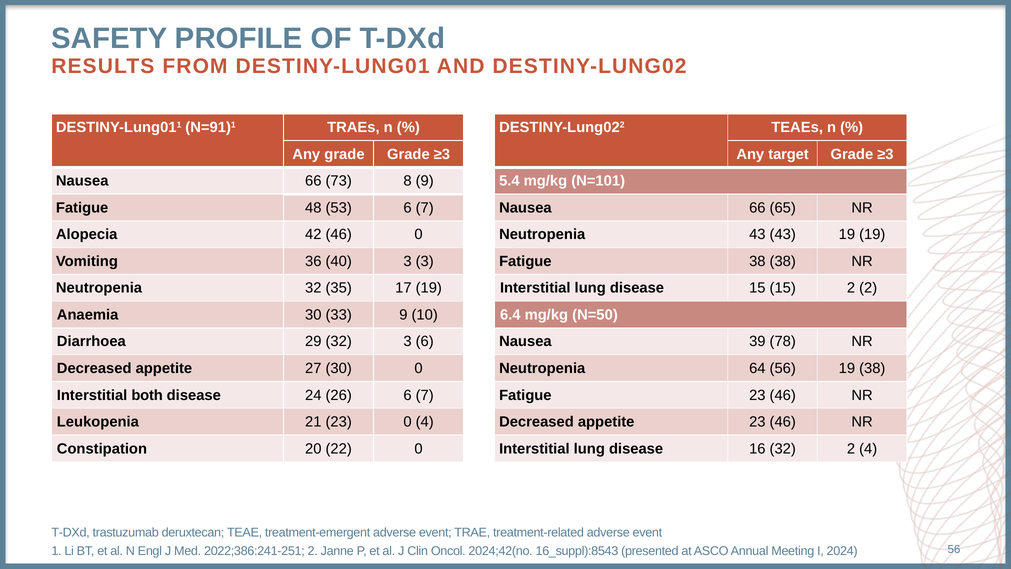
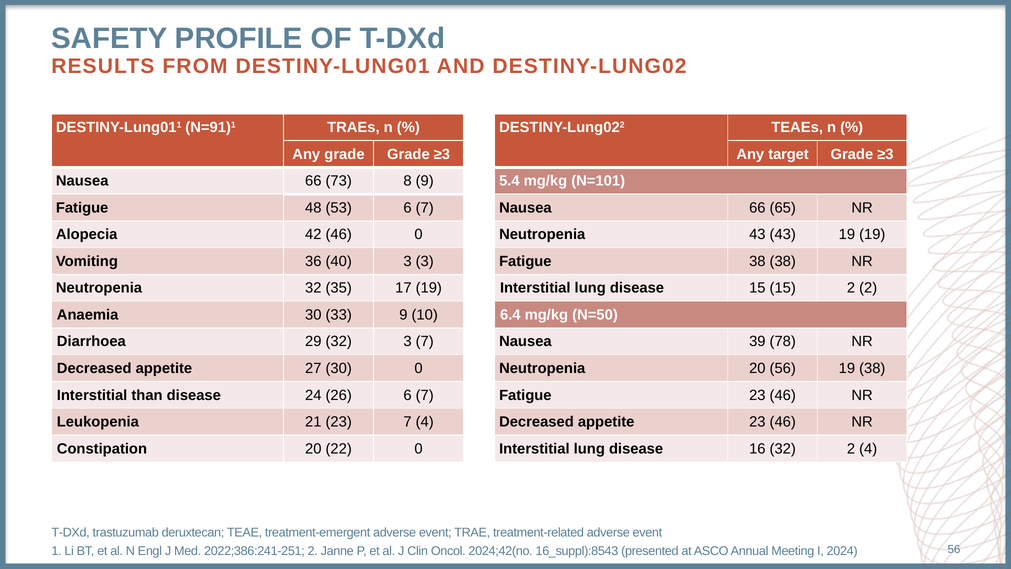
3 6: 6 -> 7 (425, 341)
Neutropenia 64: 64 -> 20 (757, 368)
both: both -> than (147, 395)
23 0: 0 -> 7 (408, 422)
